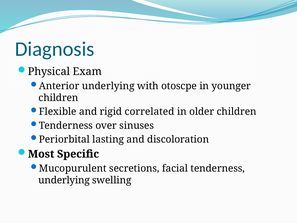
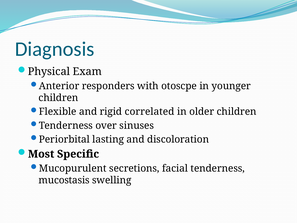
Anterior underlying: underlying -> responders (108, 86)
underlying: underlying -> mucostasis (64, 180)
